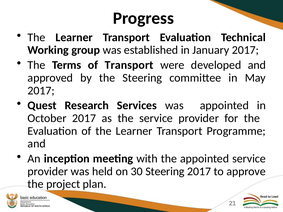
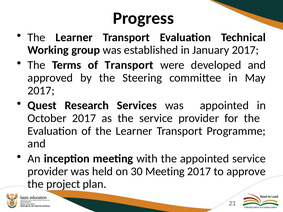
30 Steering: Steering -> Meeting (165, 172)
